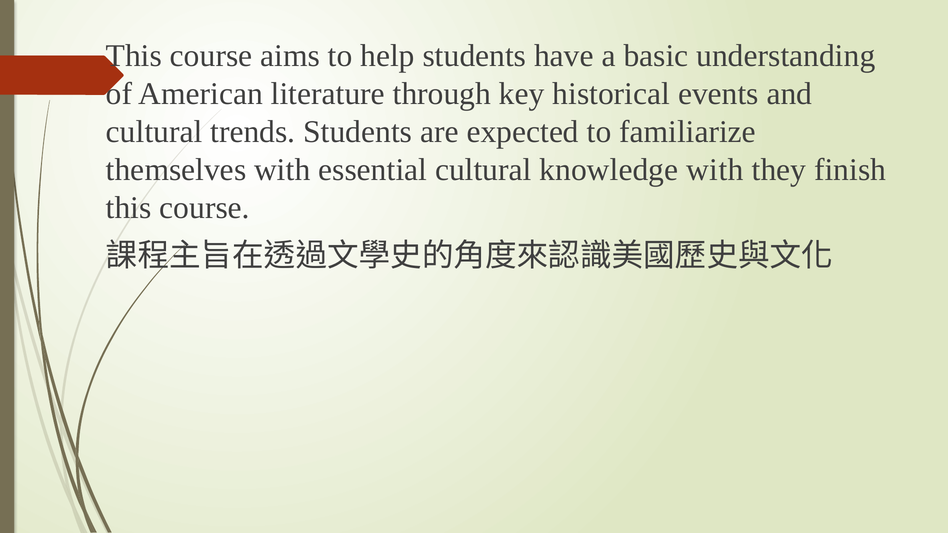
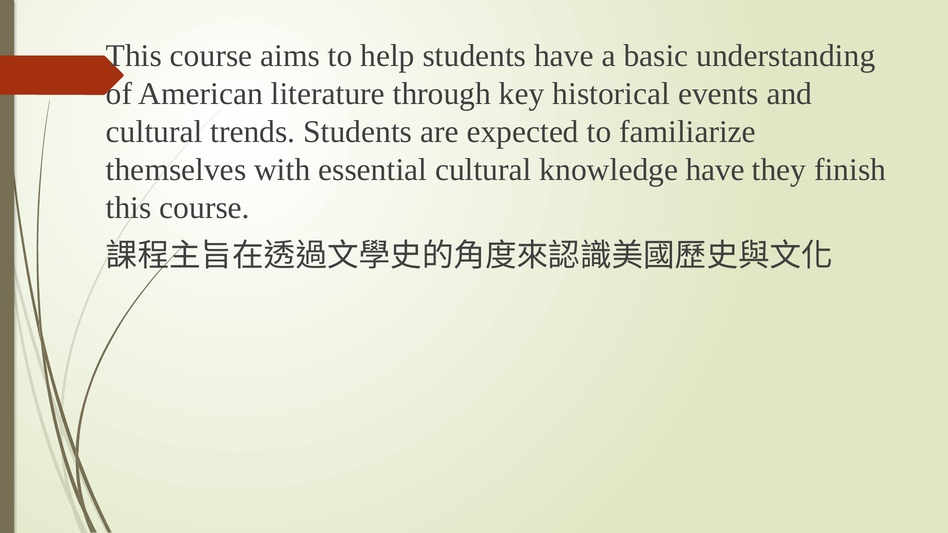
knowledge with: with -> have (715, 170)
